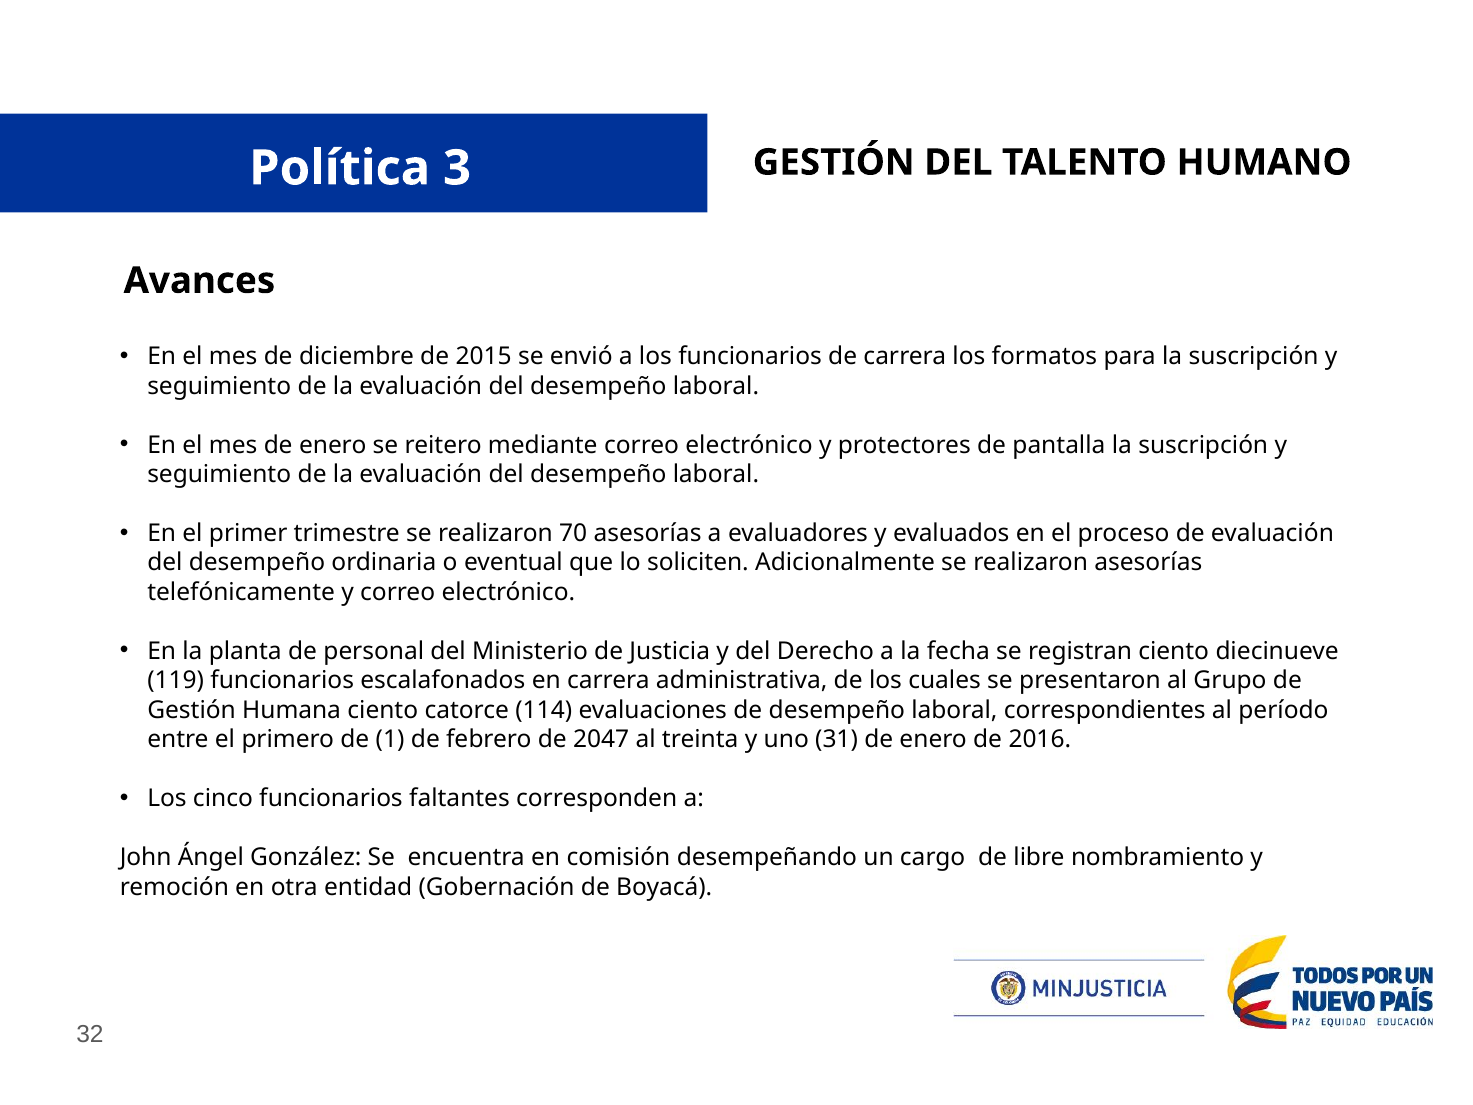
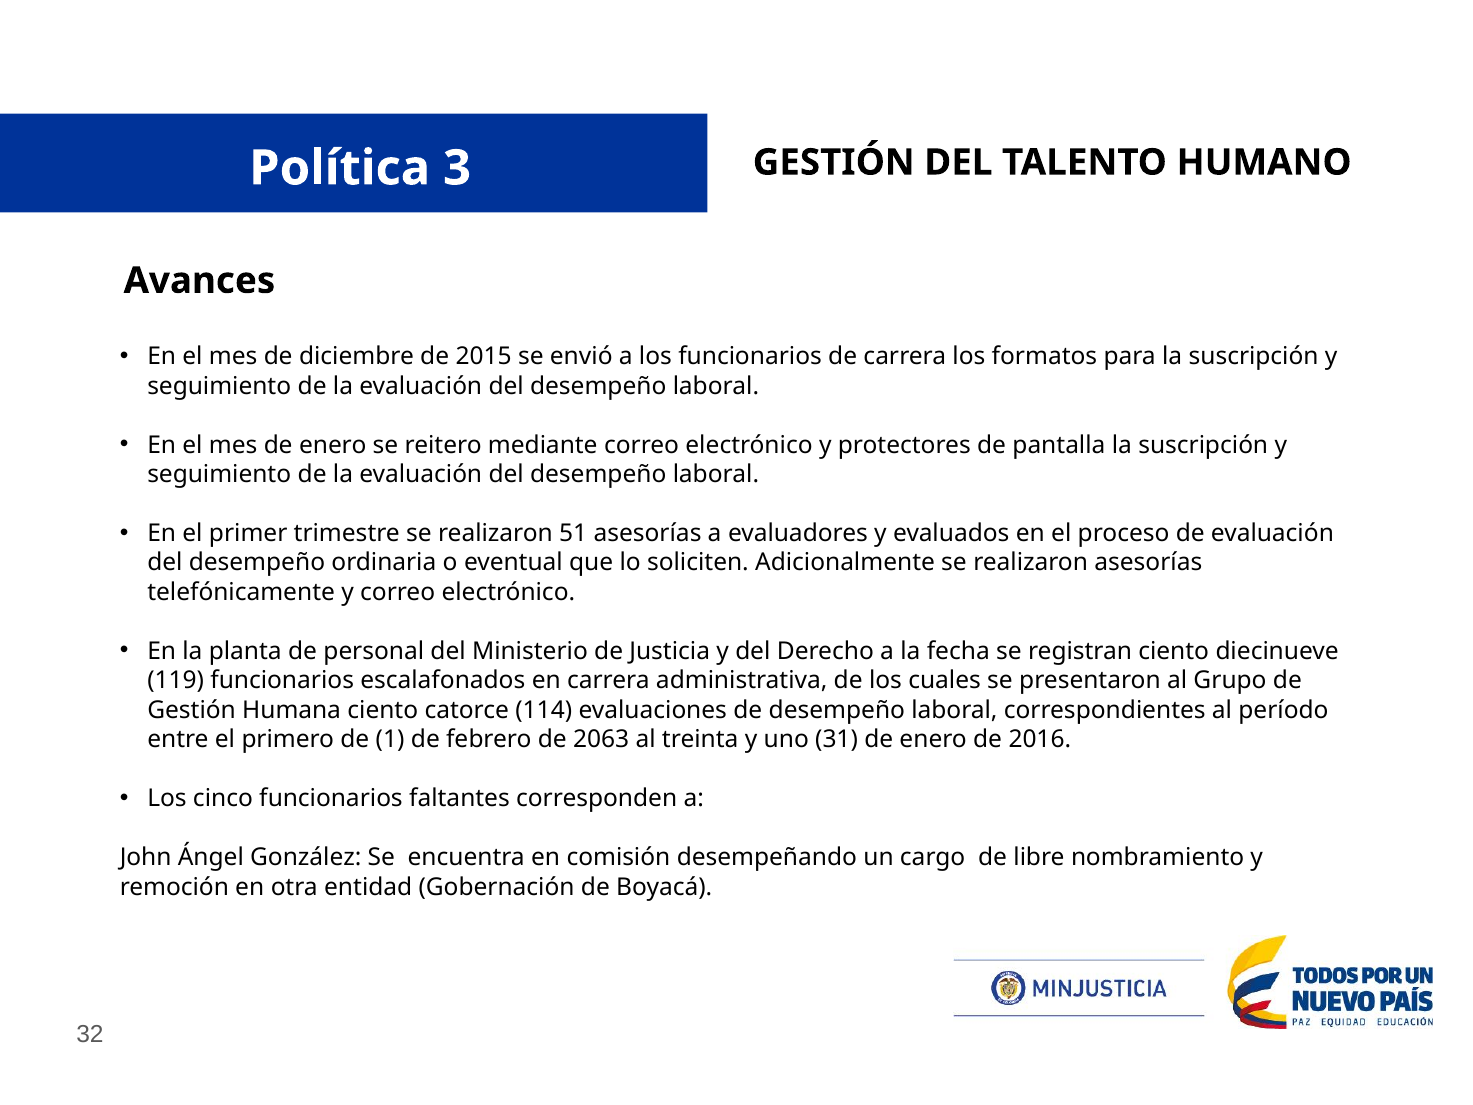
70: 70 -> 51 (573, 533)
2047: 2047 -> 2063 (601, 739)
